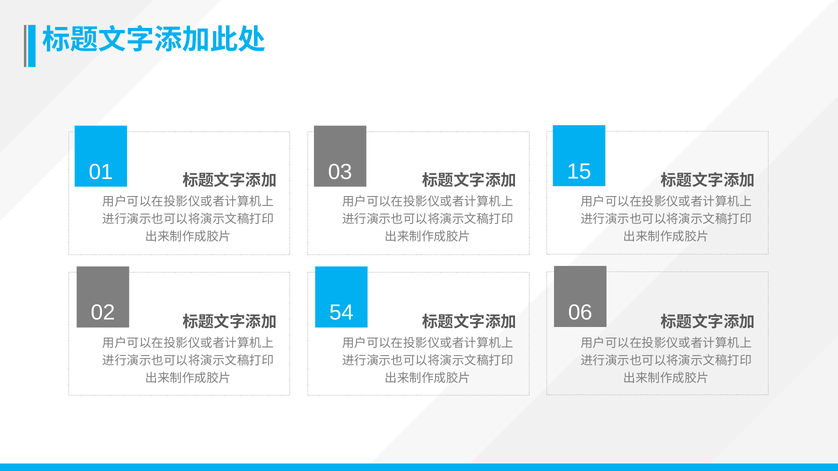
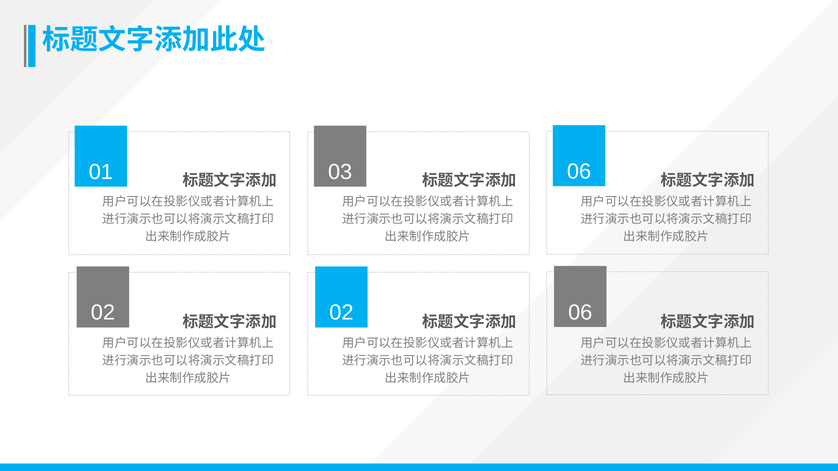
01 15: 15 -> 06 (579, 172)
02 54: 54 -> 02 (341, 313)
